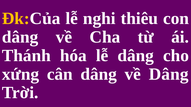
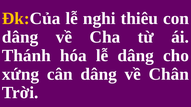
về Dâng: Dâng -> Chân (169, 74)
